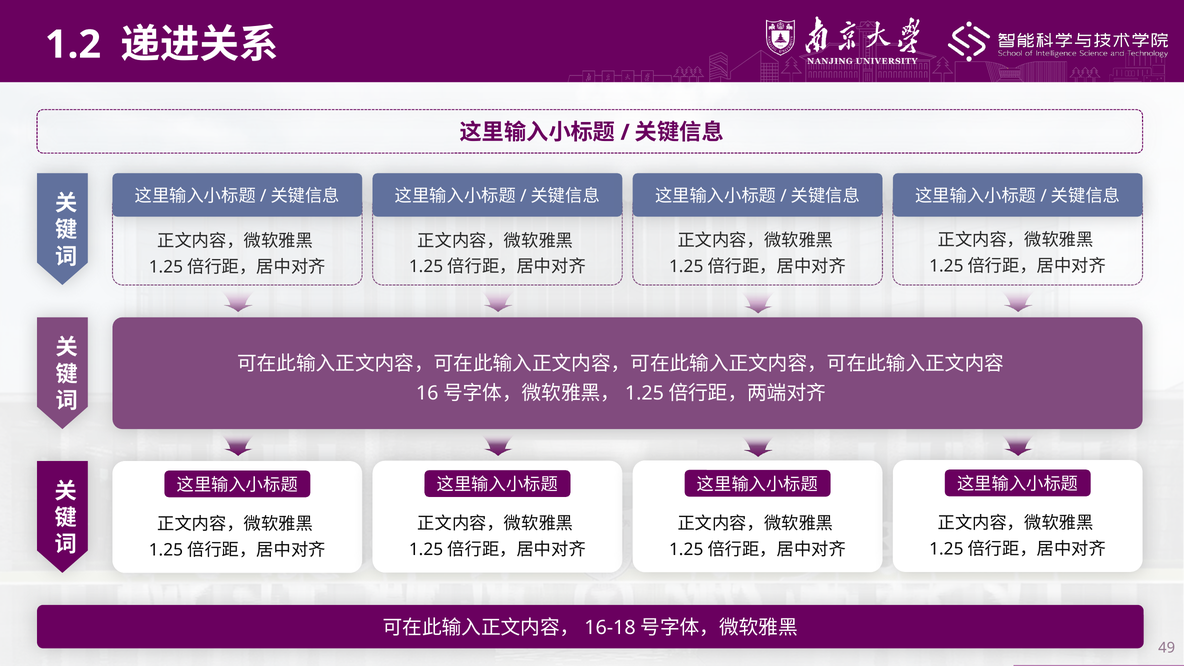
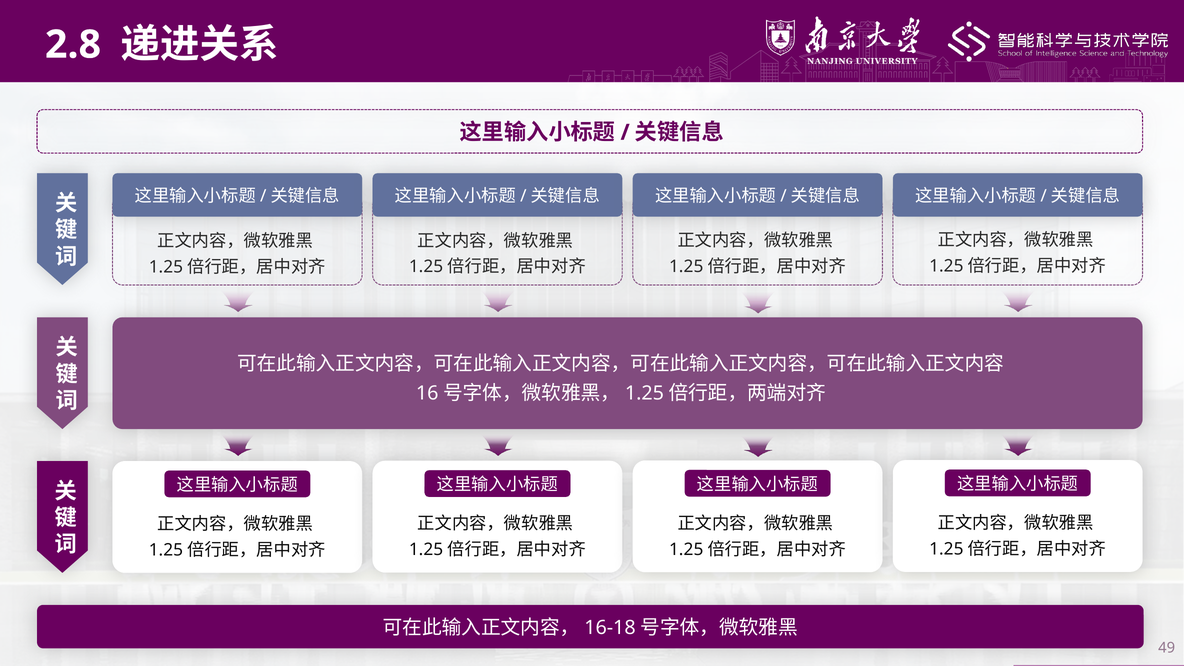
1.2: 1.2 -> 2.8 (73, 45)
